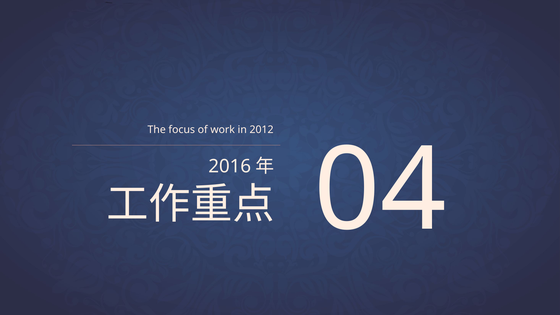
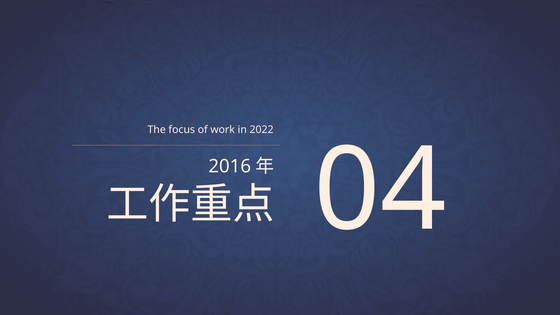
2012: 2012 -> 2022 (262, 130)
